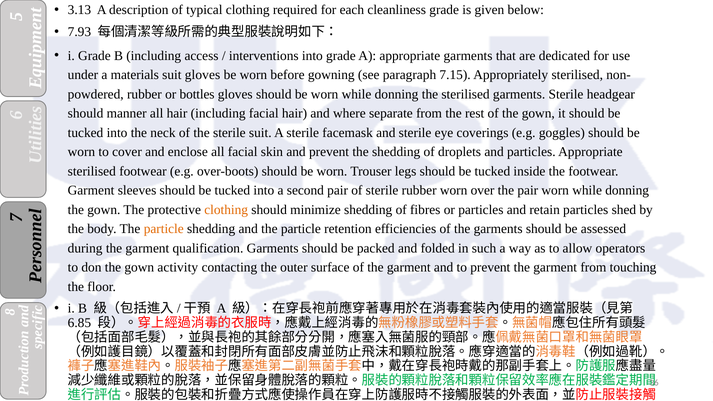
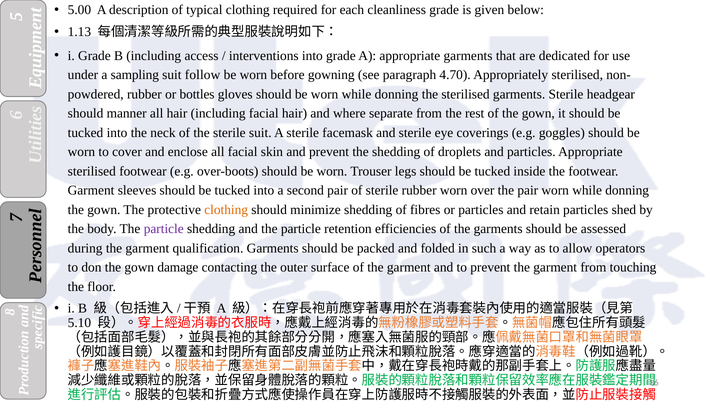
3.13: 3.13 -> 5.00 (79, 10)
7.93: 7.93 -> 1.13 (79, 32)
materials: materials -> sampling (135, 75)
suit gloves: gloves -> follow (203, 75)
7.15: 7.15 -> 4.70 (455, 75)
particle colour: orange -> purple (164, 229)
activity: activity -> damage (178, 267)
6.85: 6.85 -> 5.10 (79, 323)
